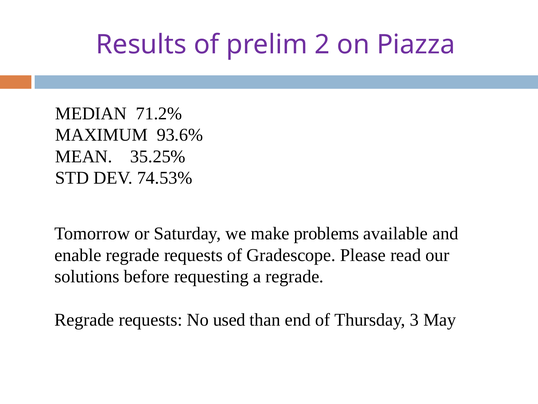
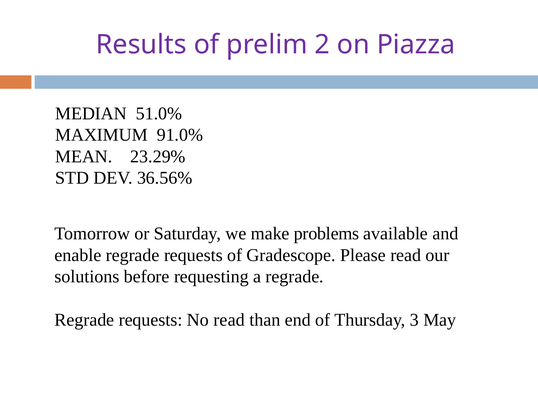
71.2%: 71.2% -> 51.0% (159, 113)
93.6%: 93.6% -> 91.0% (180, 135)
35.25%: 35.25% -> 23.29% (158, 156)
74.53%: 74.53% -> 36.56% (165, 178)
No used: used -> read (229, 319)
